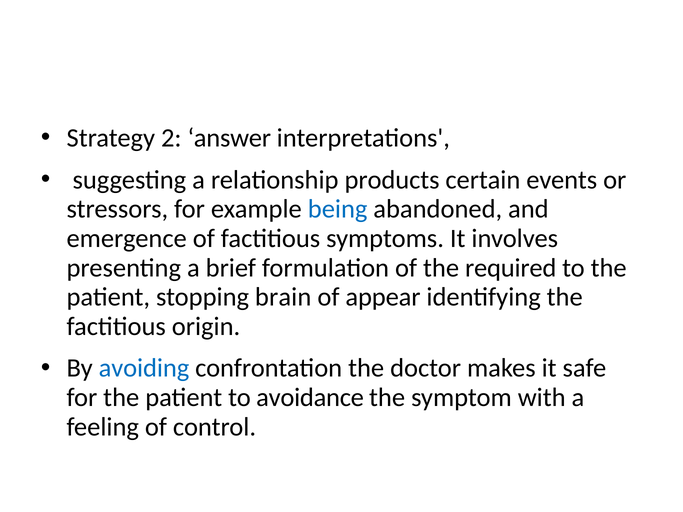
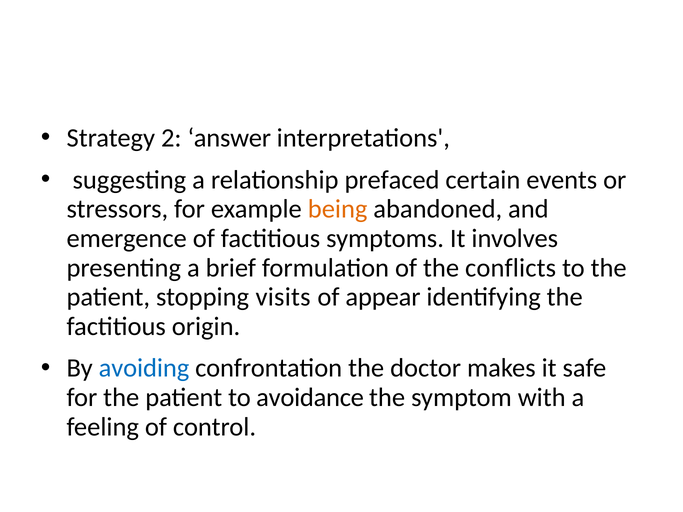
products: products -> prefaced (392, 180)
being colour: blue -> orange (338, 209)
required: required -> conflicts (511, 268)
brain: brain -> visits (283, 297)
